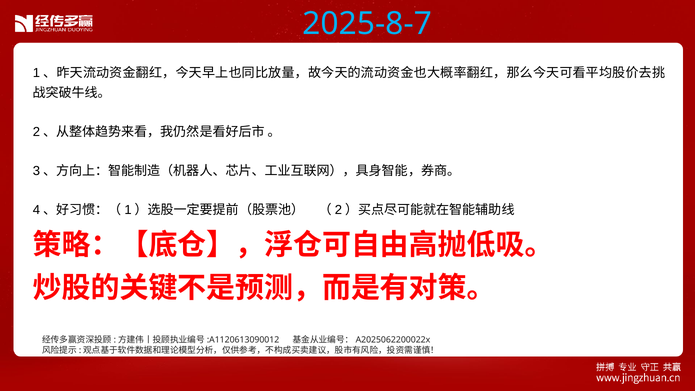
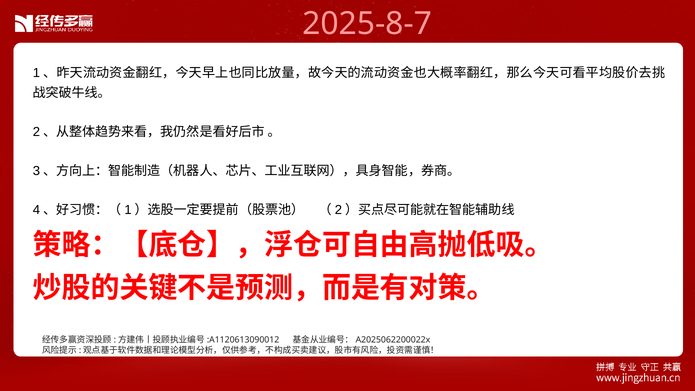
2025-8-7 colour: light blue -> pink (367, 24)
